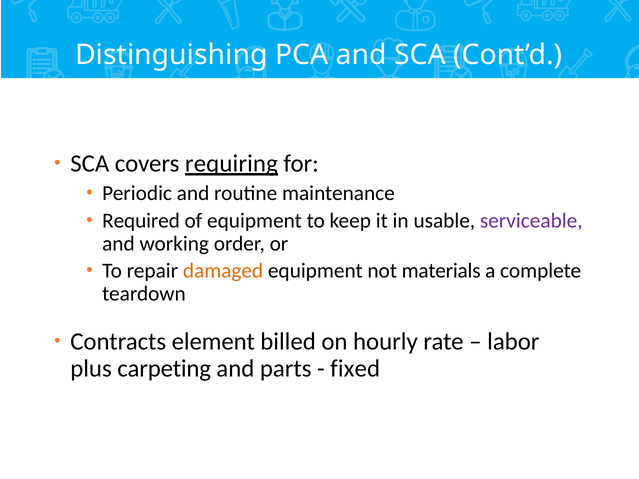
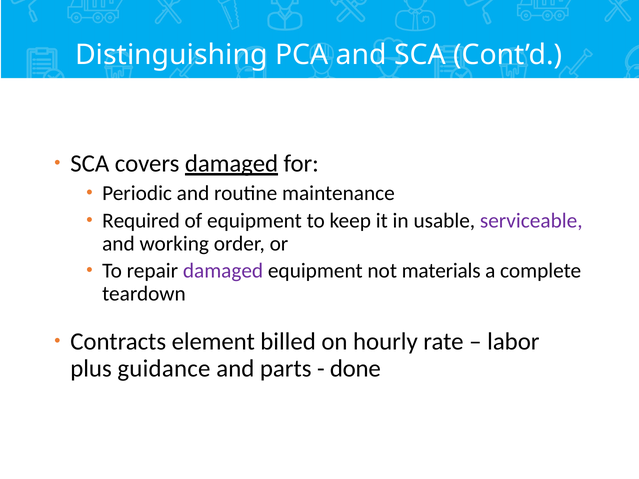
covers requiring: requiring -> damaged (232, 164)
damaged colour: orange -> purple (223, 271)
carpeting: carpeting -> guidance (164, 369)
fixed: fixed -> done (355, 369)
